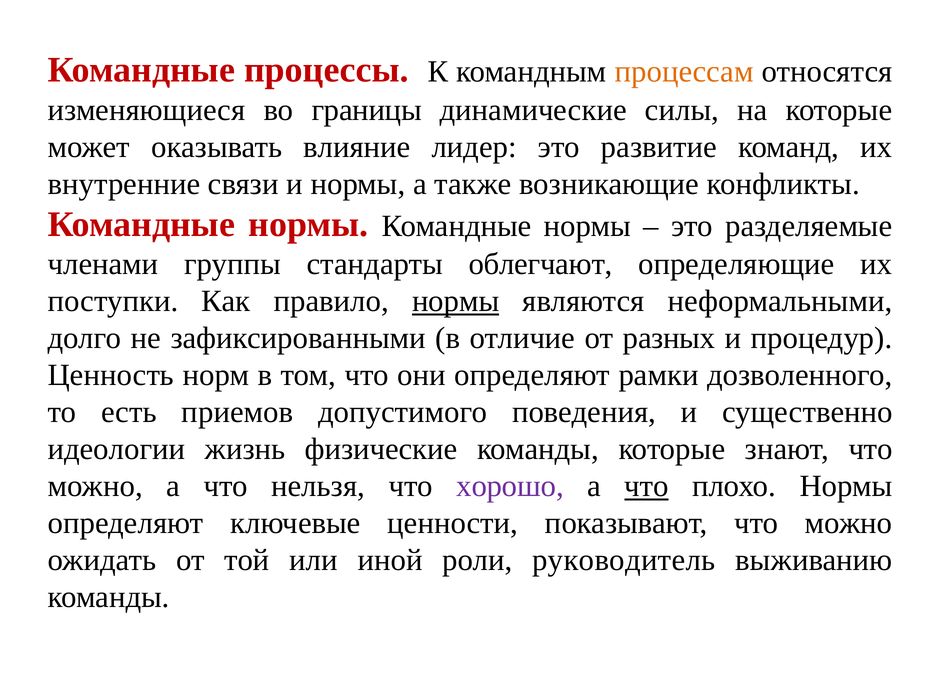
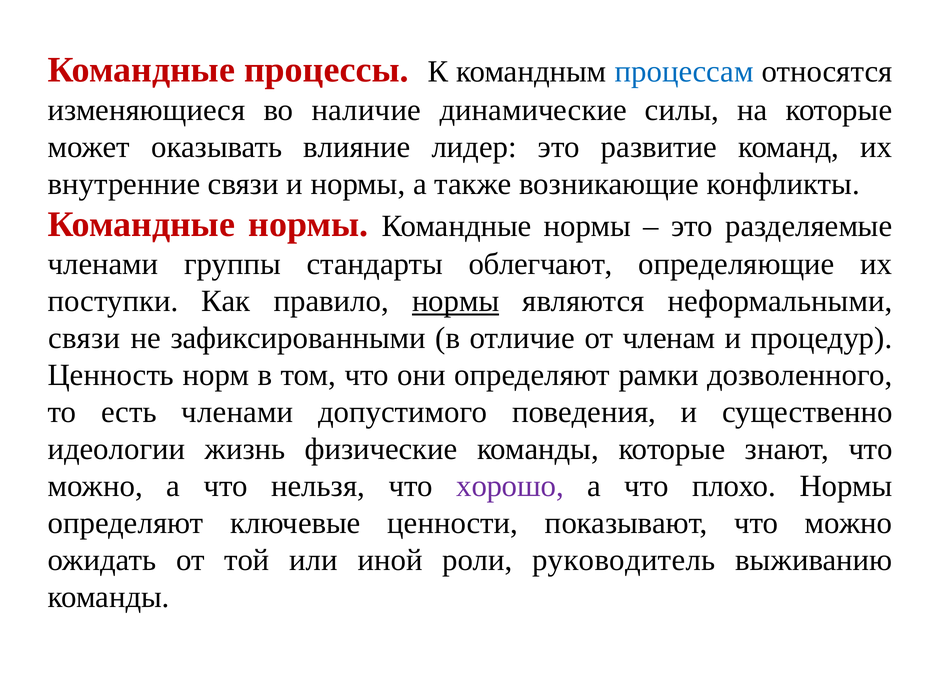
процессам colour: orange -> blue (684, 72)
границы: границы -> наличие (366, 110)
долго: долго -> связи (84, 338)
разных: разных -> членам (669, 338)
есть приемов: приемов -> членами (237, 412)
что underline: present -> none (646, 486)
